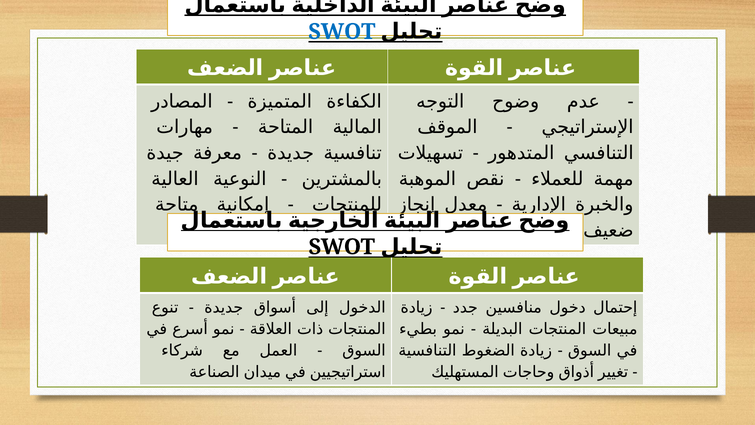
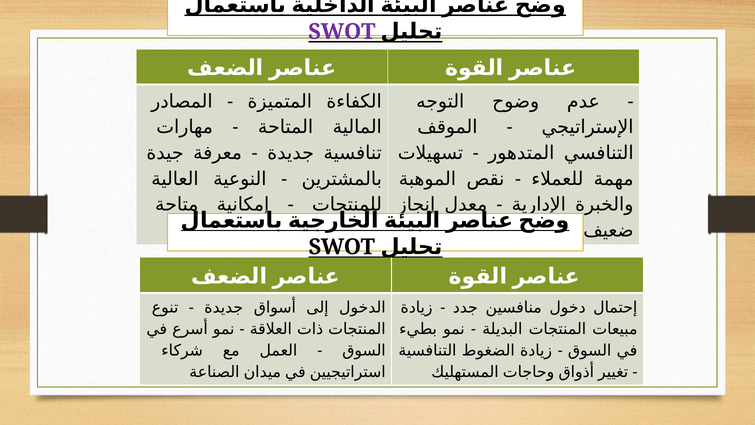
SWOT colour: blue -> purple (342, 32)
